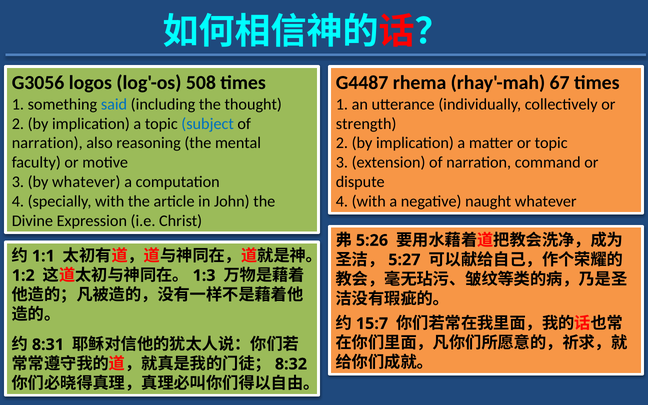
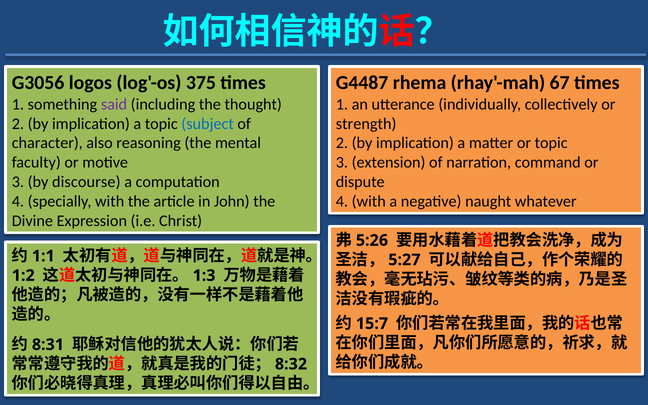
508: 508 -> 375 (201, 83)
said colour: blue -> purple (114, 104)
narration: narration -> character (47, 143)
by whatever: whatever -> discourse (86, 182)
